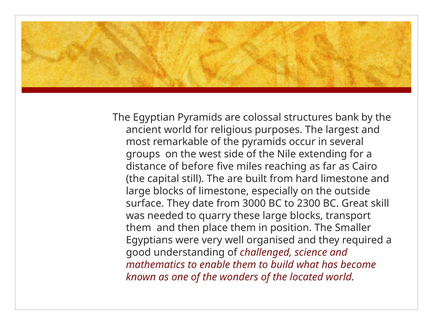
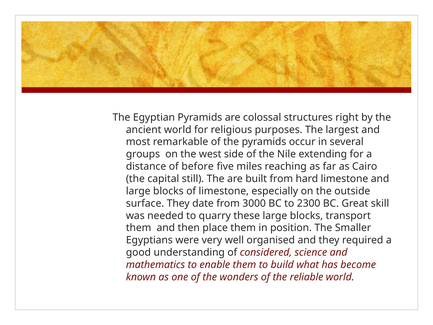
bank: bank -> right (347, 117)
challenged: challenged -> considered (266, 252)
located: located -> reliable (307, 277)
